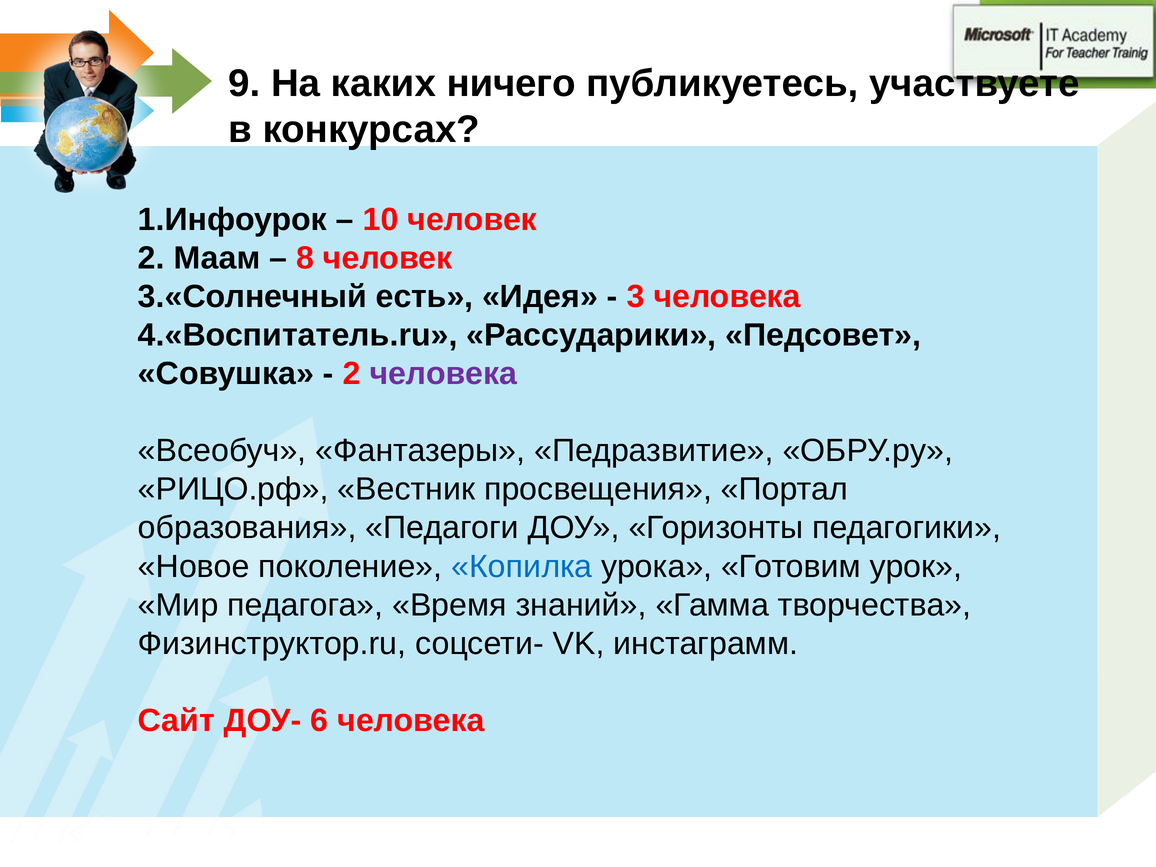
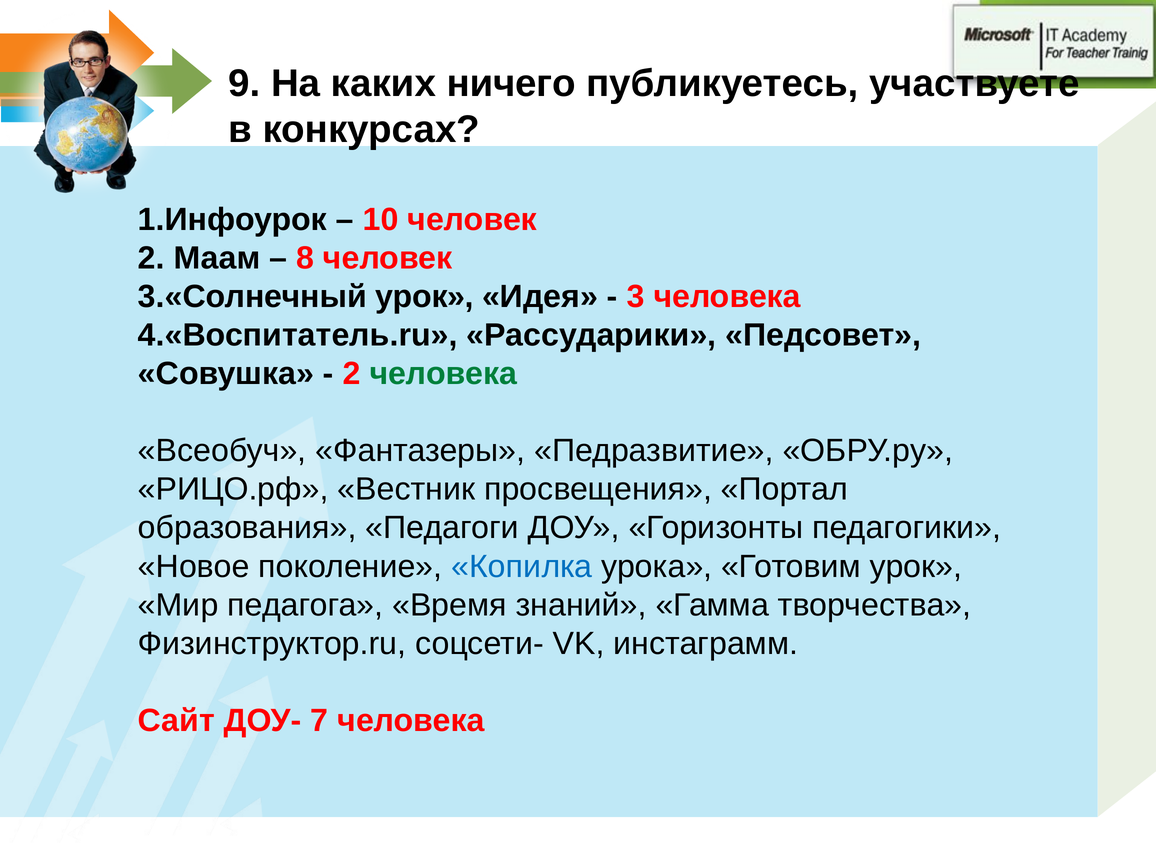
3.«Солнечный есть: есть -> урок (425, 297)
человека colour: purple -> green (443, 374)
6: 6 -> 7 (319, 721)
